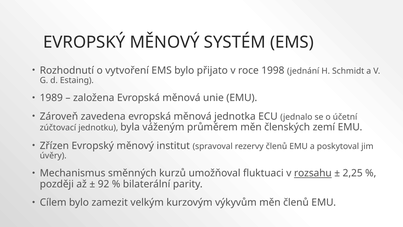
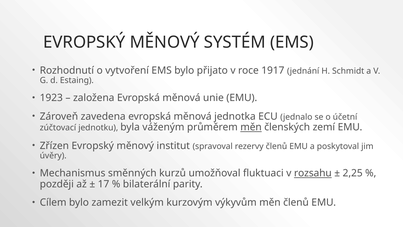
1998: 1998 -> 1917 (273, 70)
1989: 1989 -> 1923 (51, 98)
měn underline: none -> present (251, 127)
92: 92 -> 17 (104, 184)
